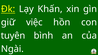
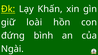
việc: việc -> loài (34, 22)
tuyên: tuyên -> đứng (13, 36)
